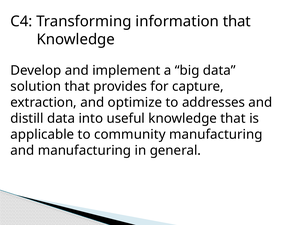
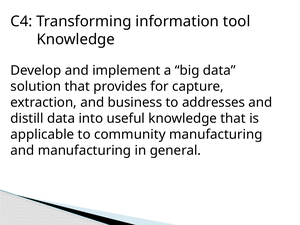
information that: that -> tool (237, 22)
optimize: optimize -> business (135, 102)
